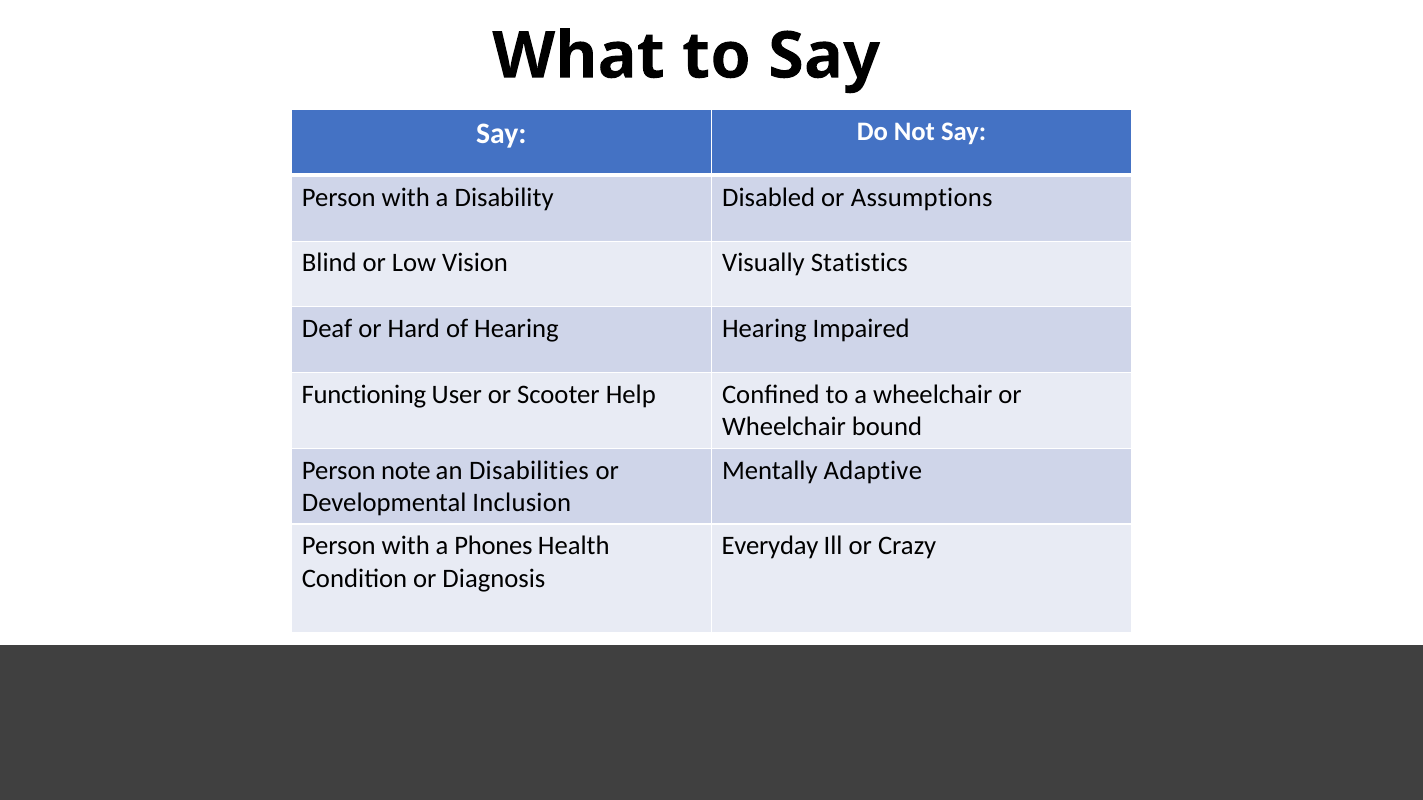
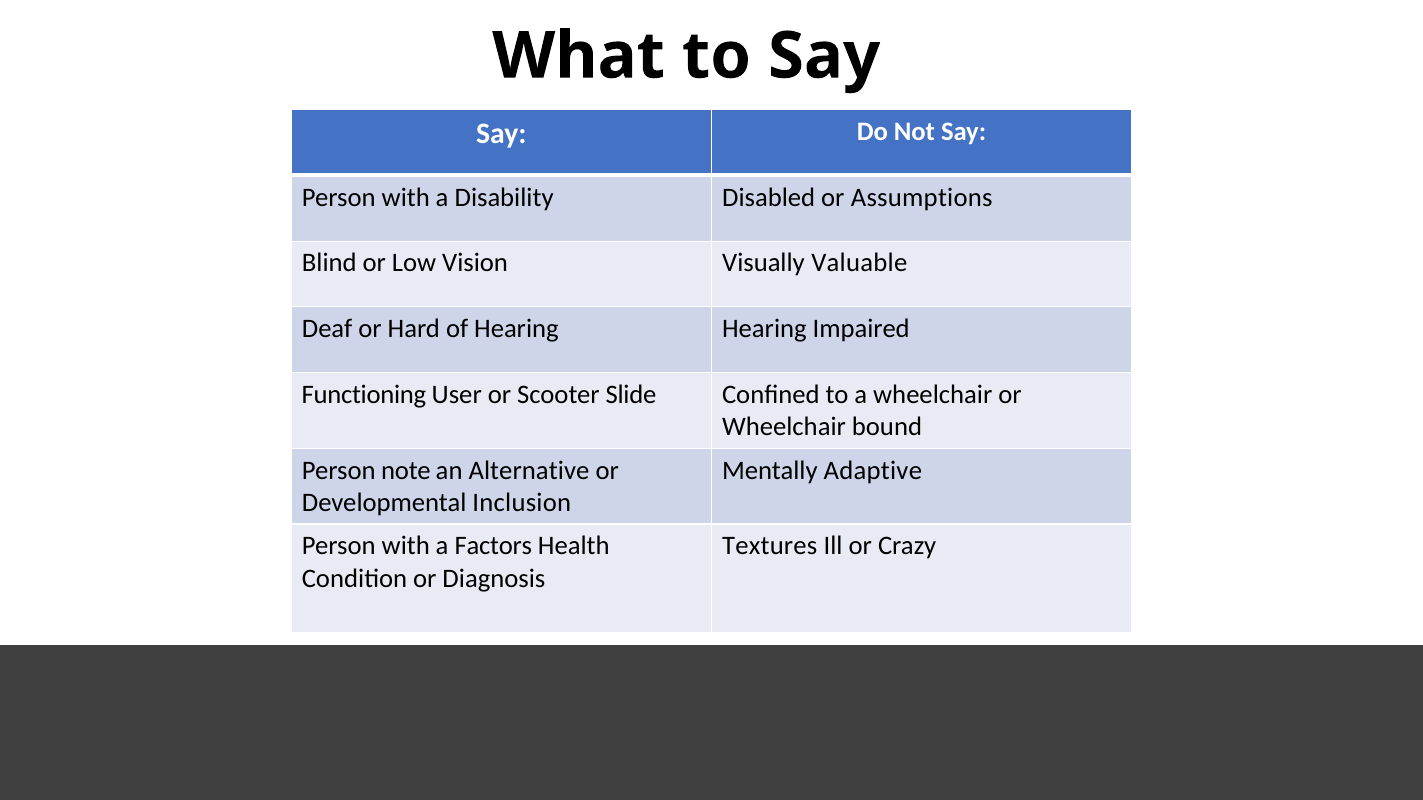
Statistics: Statistics -> Valuable (859, 263)
Help: Help -> Slide (631, 395)
Disabilities: Disabilities -> Alternative (529, 470)
Phones: Phones -> Factors (493, 546)
Everyday: Everyday -> Textures (770, 546)
